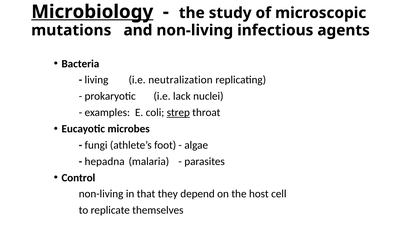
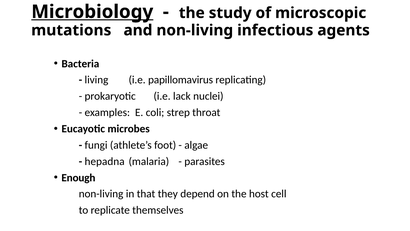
neutralization: neutralization -> papillomavirus (181, 80)
strep underline: present -> none (178, 112)
Control: Control -> Enough (78, 177)
